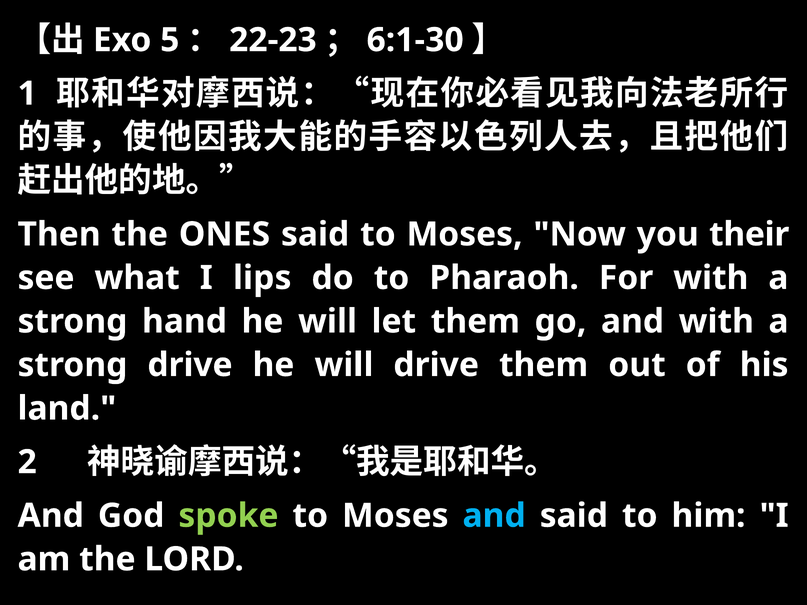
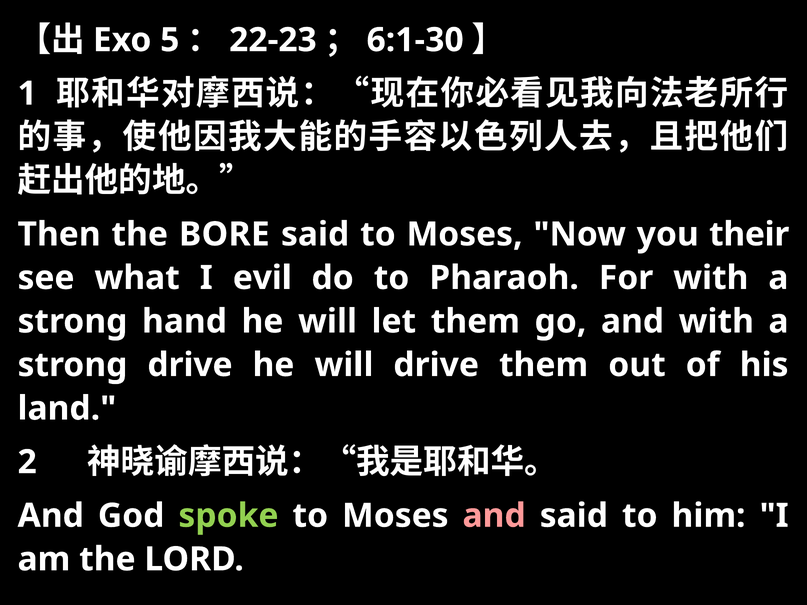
ONES: ONES -> BORE (224, 234)
lips: lips -> evil (262, 278)
and colour: light blue -> pink (494, 516)
